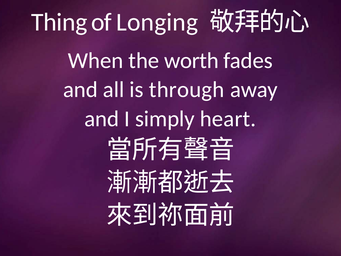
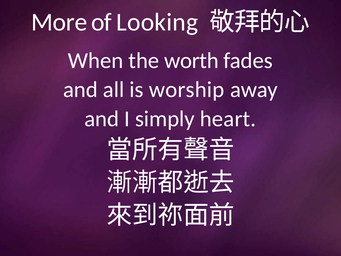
Thing: Thing -> More (59, 22)
Longing: Longing -> Looking (157, 22)
through: through -> worship (187, 90)
